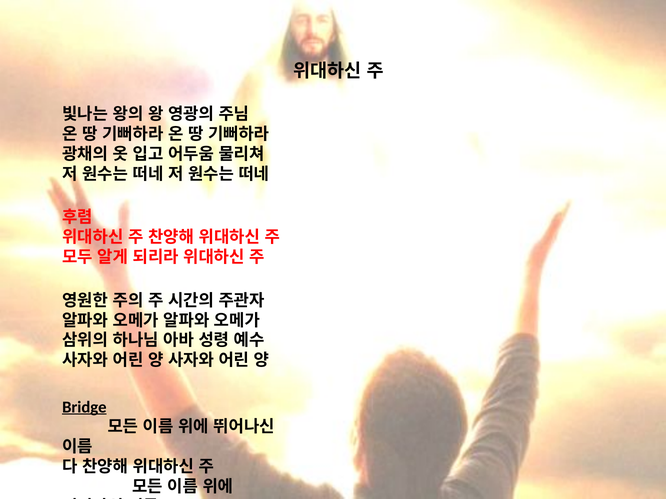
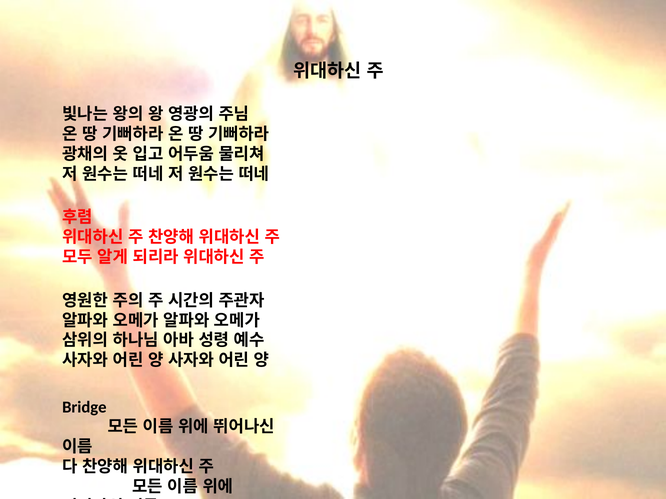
Bridge underline: present -> none (84, 407)
